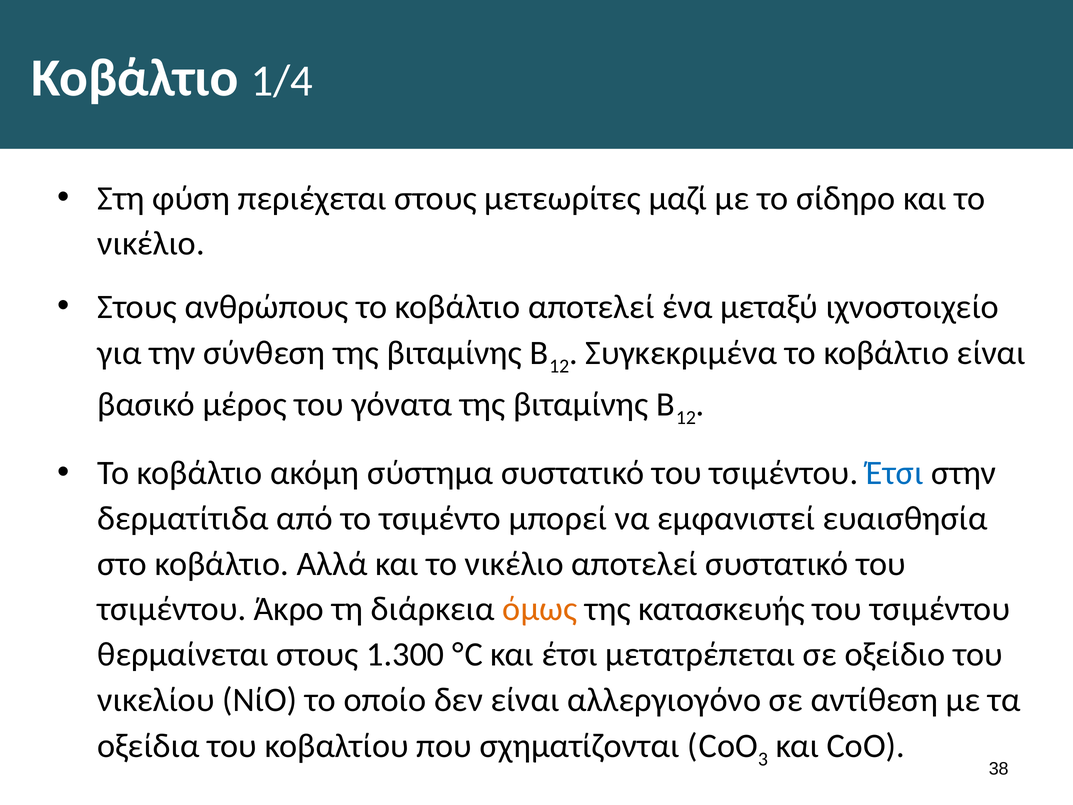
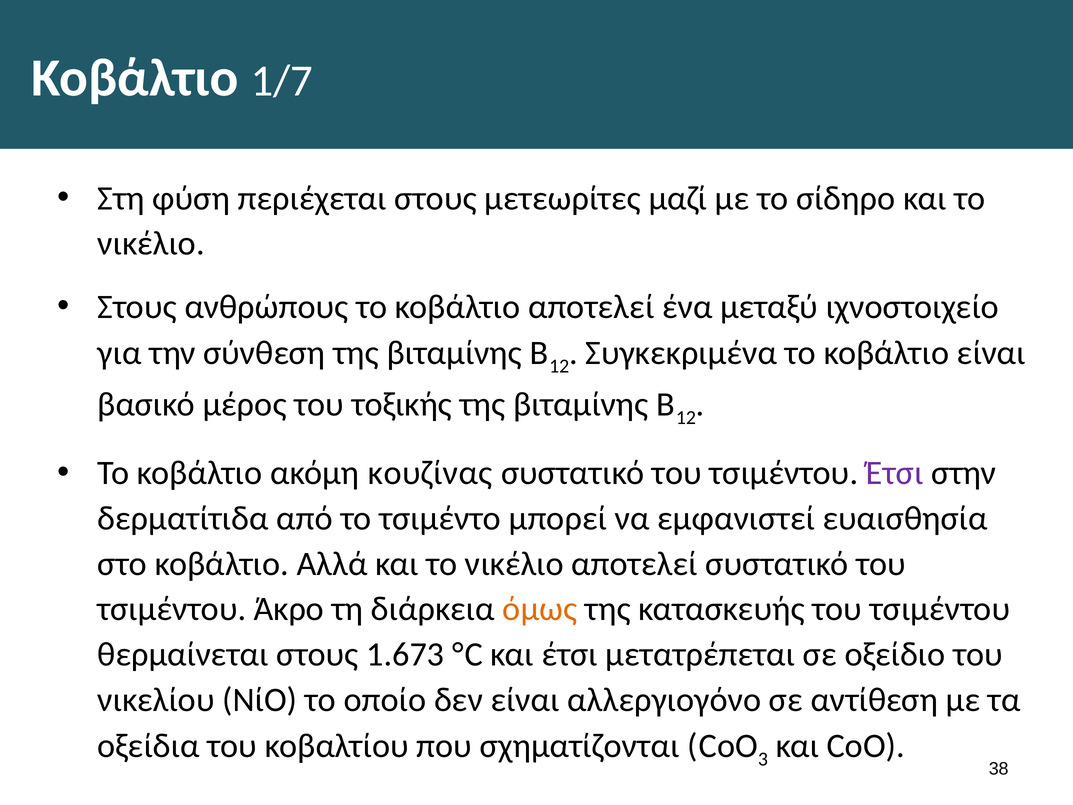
1/4: 1/4 -> 1/7 (282, 81)
γόνατα: γόνατα -> τοξικής (402, 404)
σύστημα: σύστημα -> κουζίνας (430, 473)
Έτσι colour: blue -> purple (895, 473)
1.300: 1.300 -> 1.673 (405, 654)
